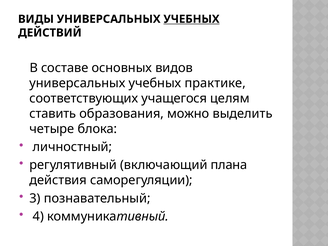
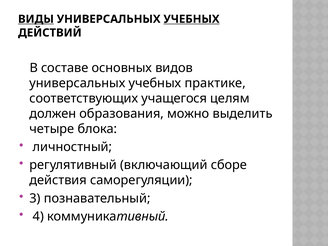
ВИДЫ underline: none -> present (36, 19)
ставить: ставить -> должен (53, 114)
плана: плана -> сборе (229, 165)
